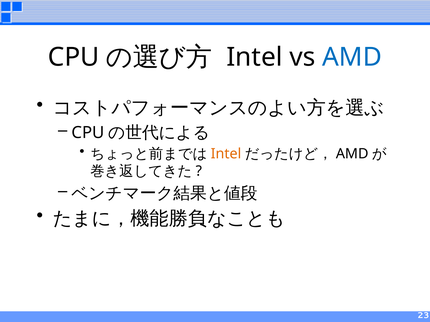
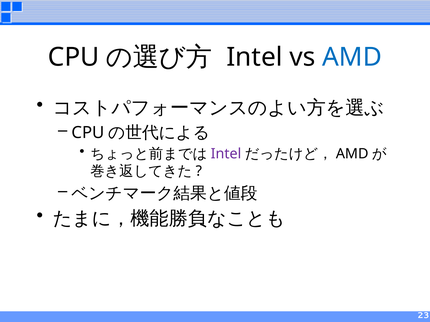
Intel colour: orange -> purple (226, 154)
